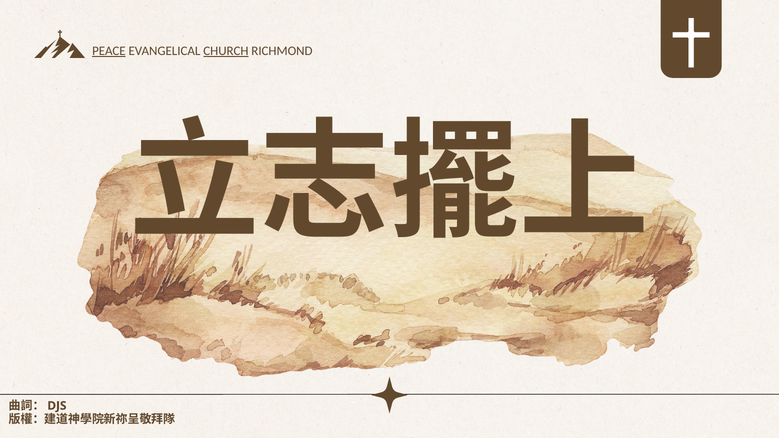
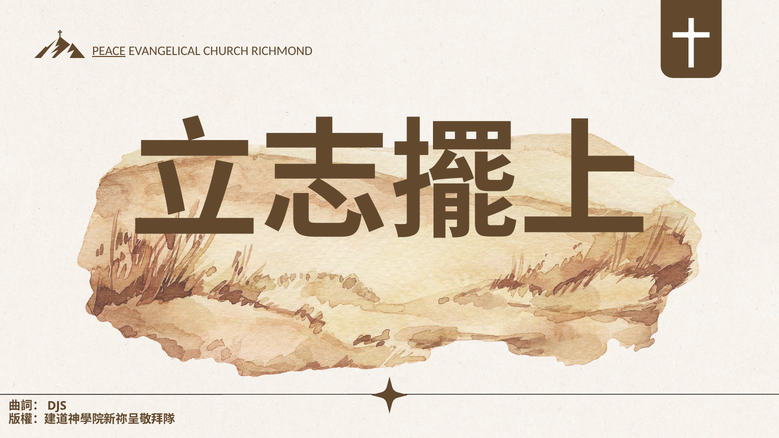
CHURCH underline: present -> none (226, 51)
